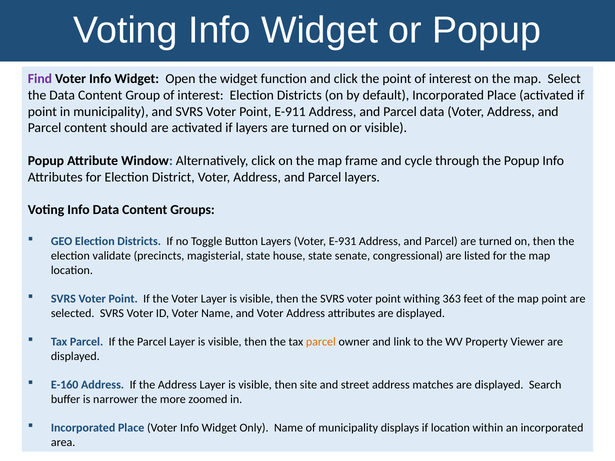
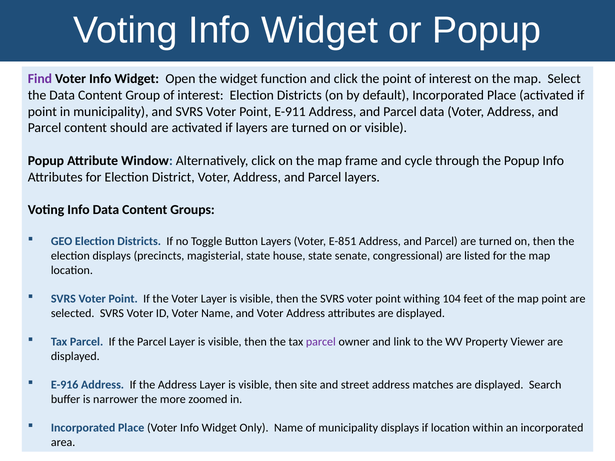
E-931: E-931 -> E-851 (343, 242)
election validate: validate -> displays (112, 256)
363: 363 -> 104 (452, 299)
parcel colour: orange -> purple (321, 342)
E-160: E-160 -> E-916 (65, 385)
